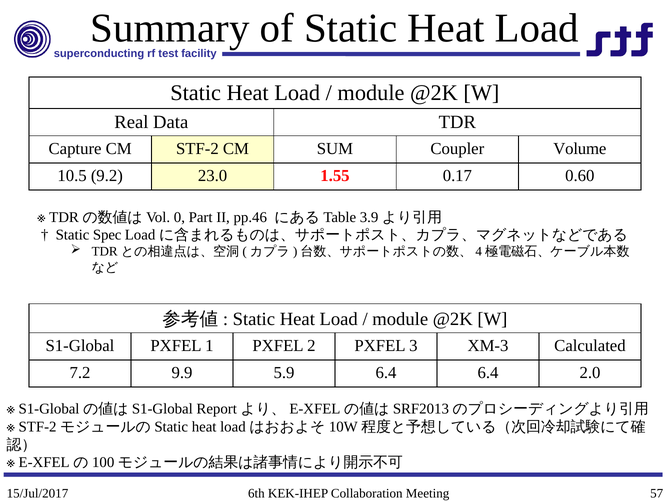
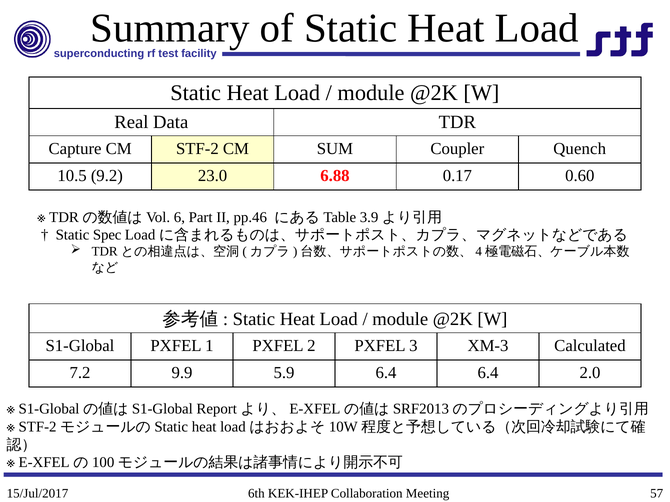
Volume: Volume -> Quench (580, 149)
1.55: 1.55 -> 6.88 (335, 176)
0: 0 -> 6 (179, 217)
